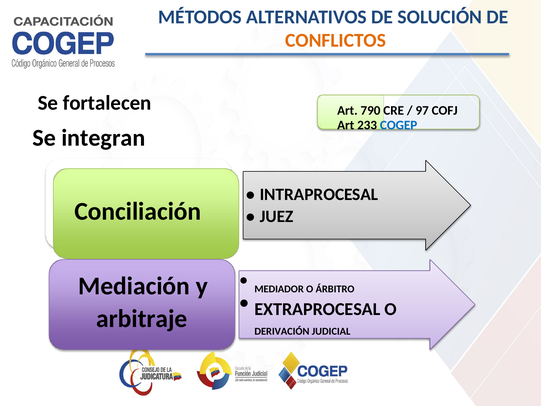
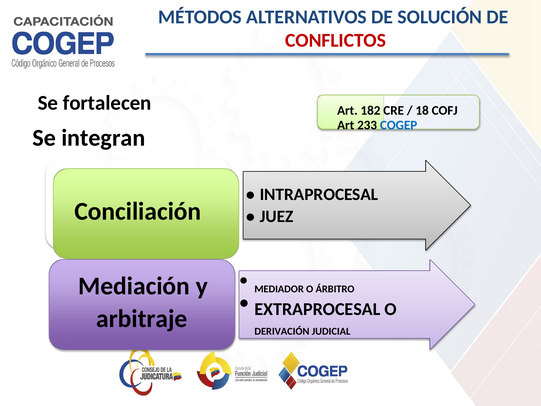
CONFLICTOS colour: orange -> red (336, 40)
790: 790 -> 182 (370, 111)
97: 97 -> 18 (422, 111)
